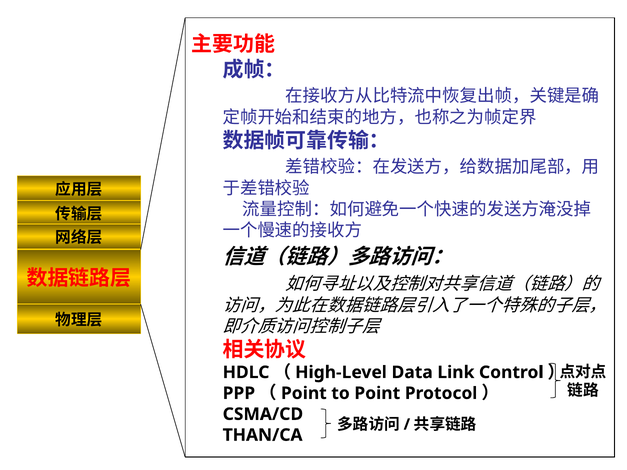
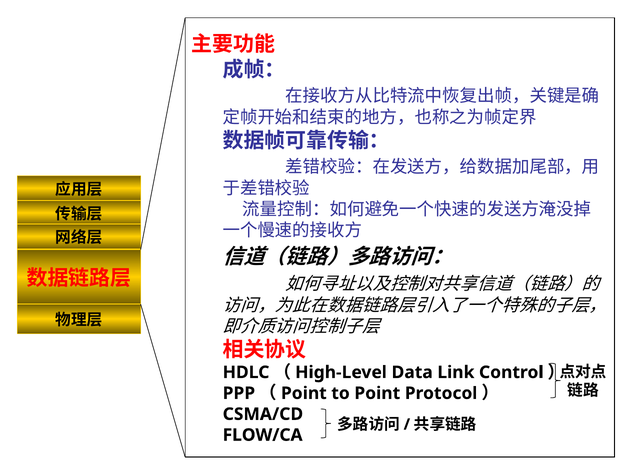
THAN/CA: THAN/CA -> FLOW/CA (263, 435)
